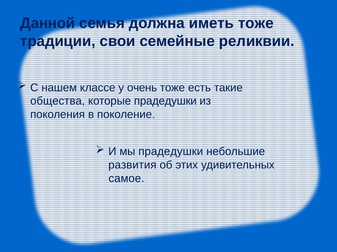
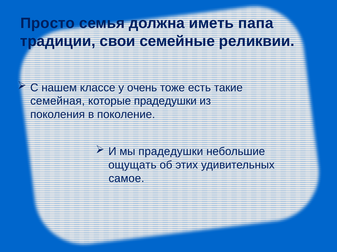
Данной: Данной -> Просто (48, 23)
иметь тоже: тоже -> папа (256, 23)
общества: общества -> семейная (58, 101)
развития: развития -> ощущать (132, 165)
